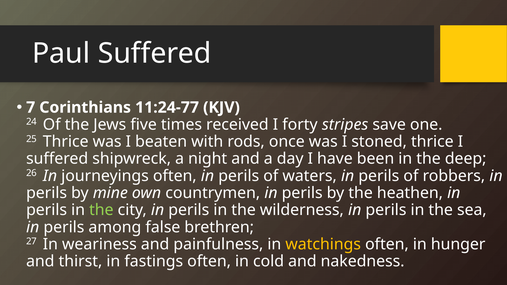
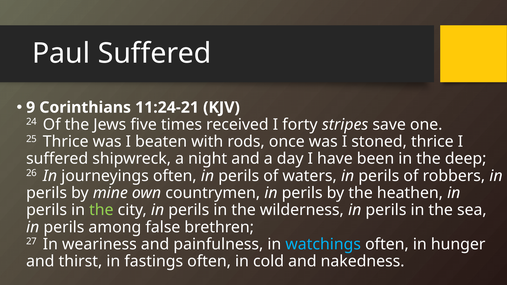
7: 7 -> 9 (31, 108)
11:24-77: 11:24-77 -> 11:24-21 (167, 108)
watchings colour: yellow -> light blue (323, 244)
